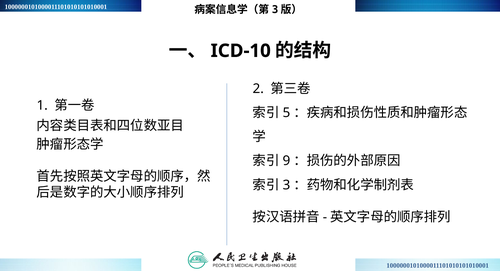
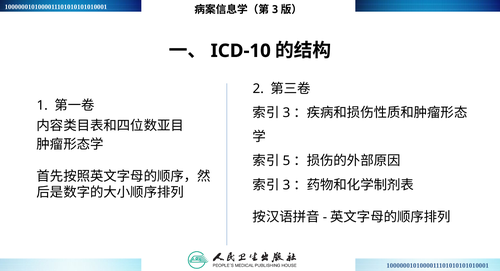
5: 5 -> 3 (286, 113)
9: 9 -> 5 (286, 161)
